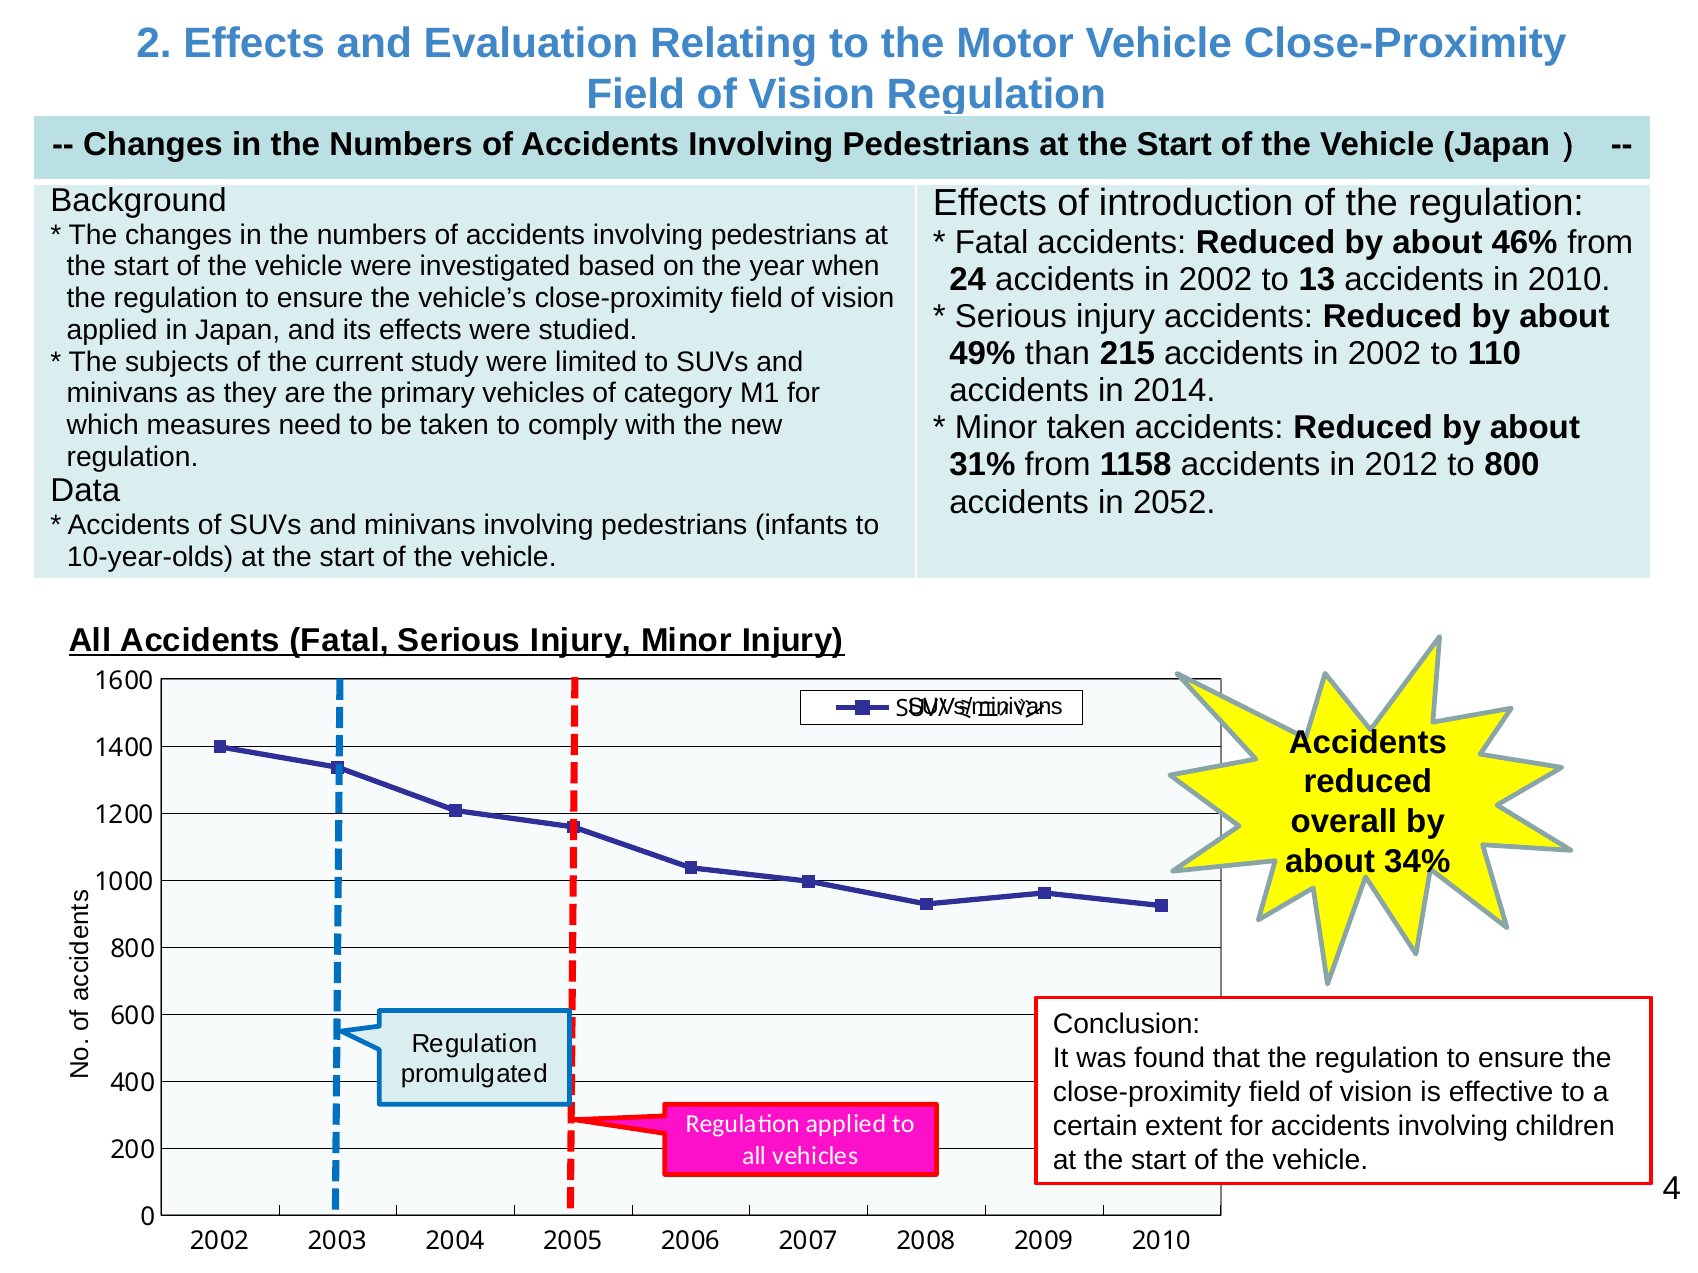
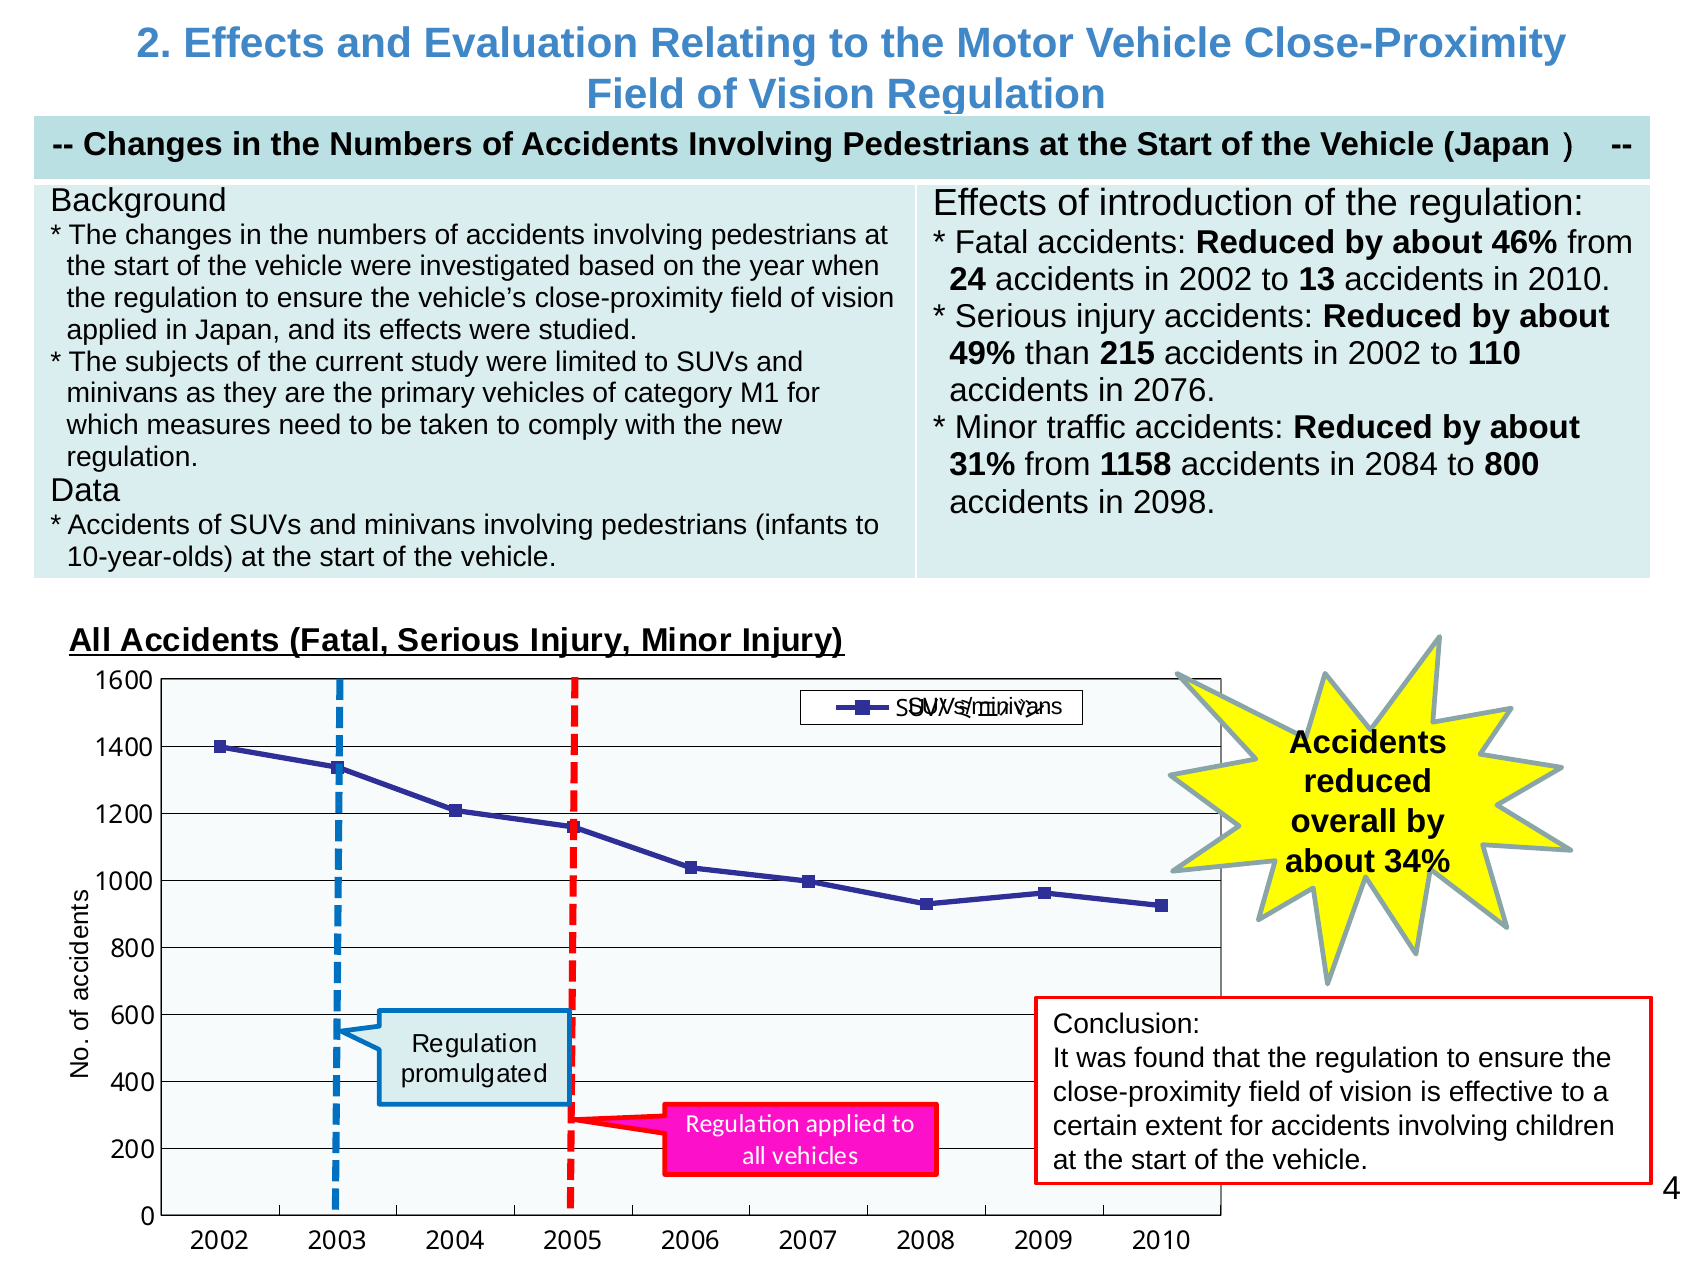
2014: 2014 -> 2076 (1174, 391)
Minor taken: taken -> traffic (1086, 428)
2012: 2012 -> 2084 (1401, 465)
2052: 2052 -> 2098 (1174, 502)
